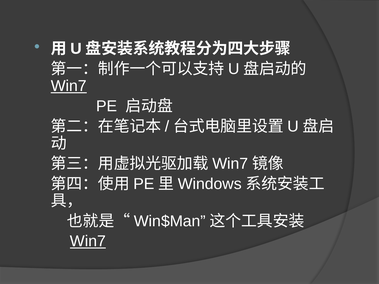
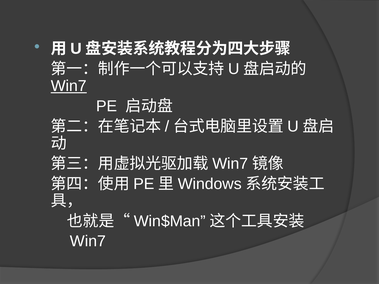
Win7 underline: present -> none (88, 241)
